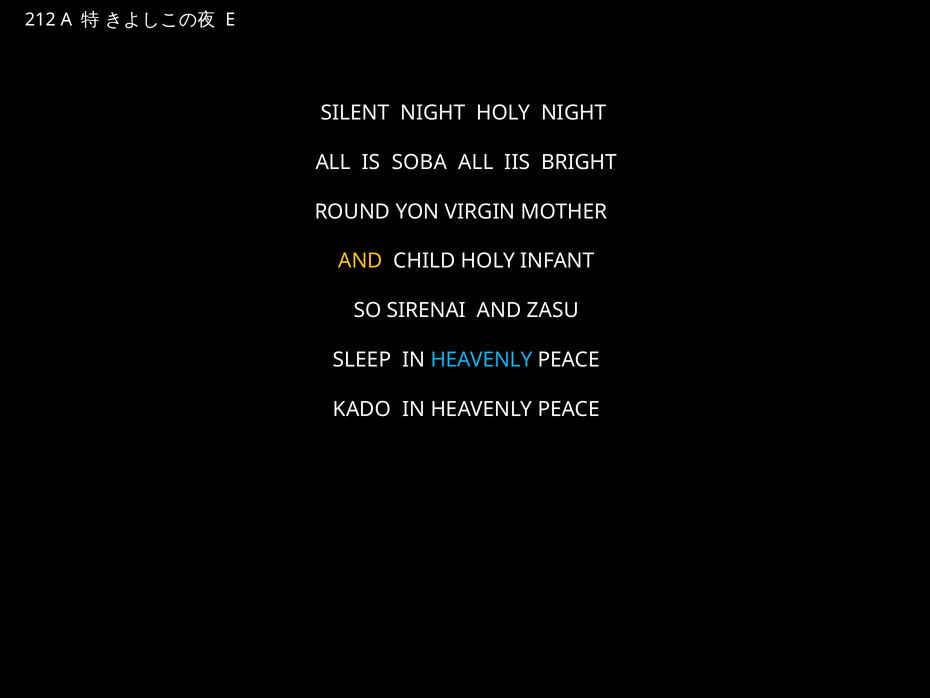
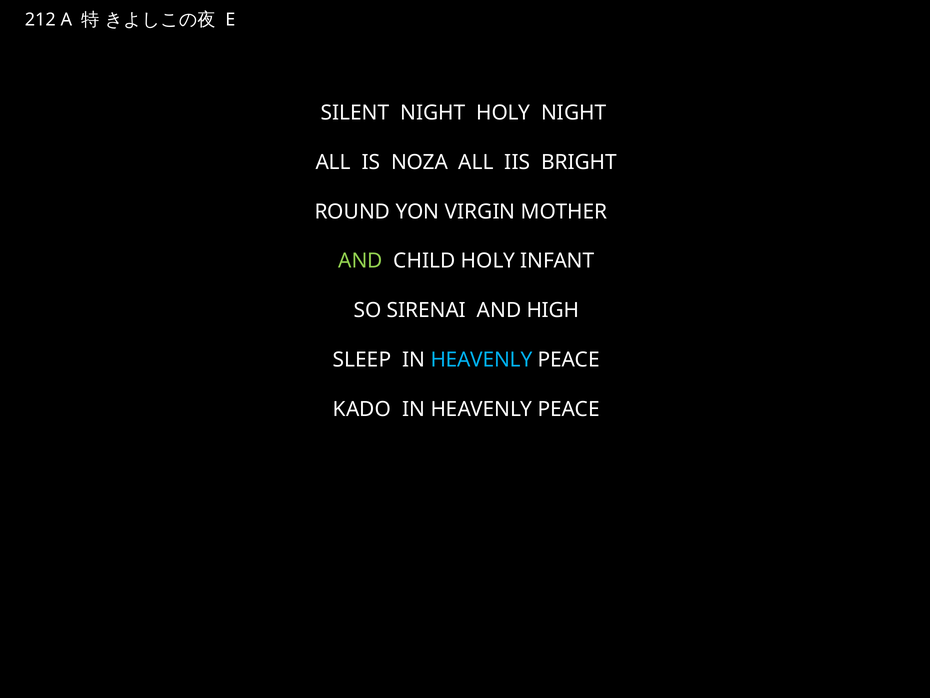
SOBA: SOBA -> NOZA (419, 162)
AND colour: yellow -> light green (360, 261)
ZASU: ZASU -> HIGH (553, 310)
